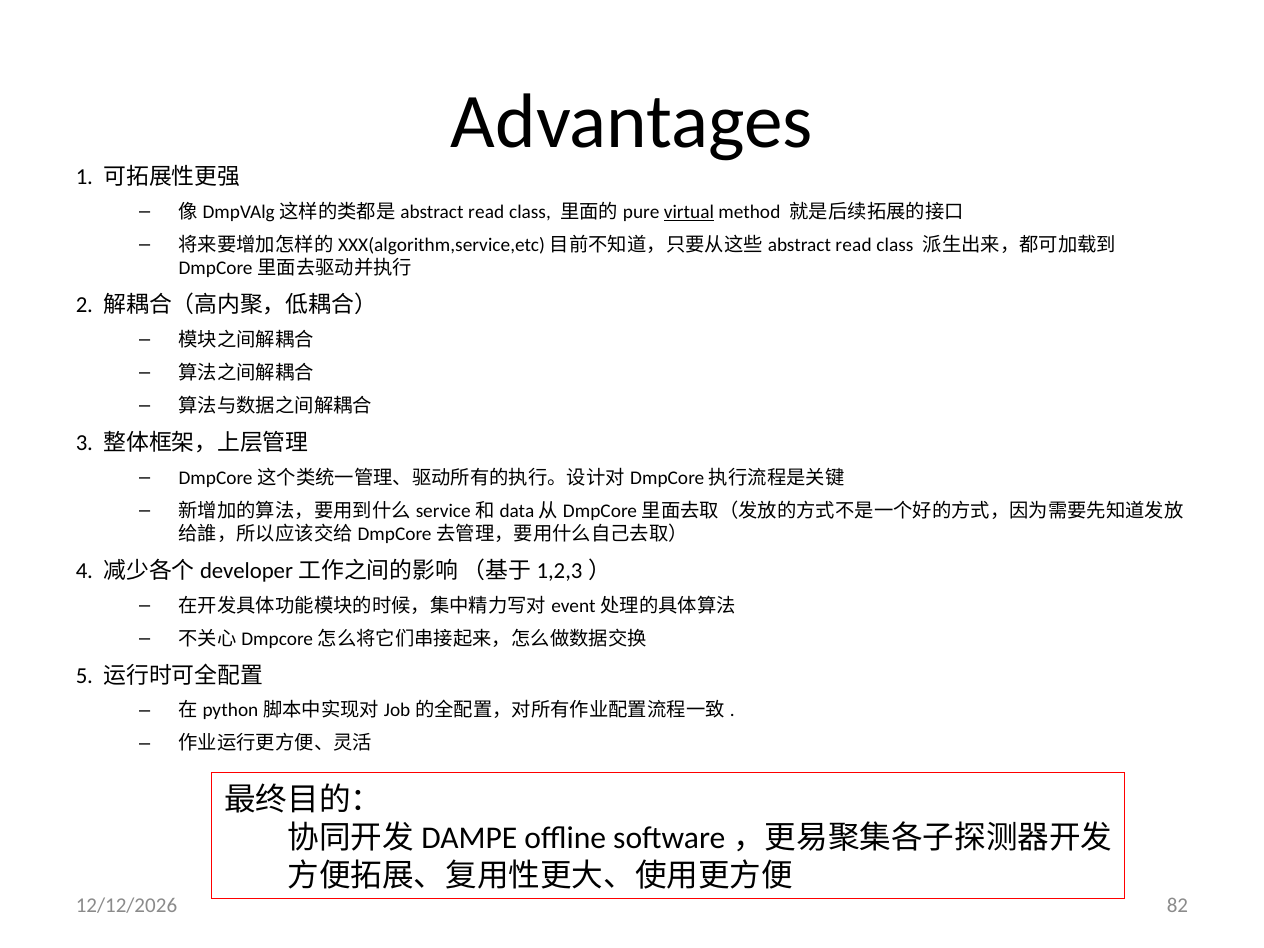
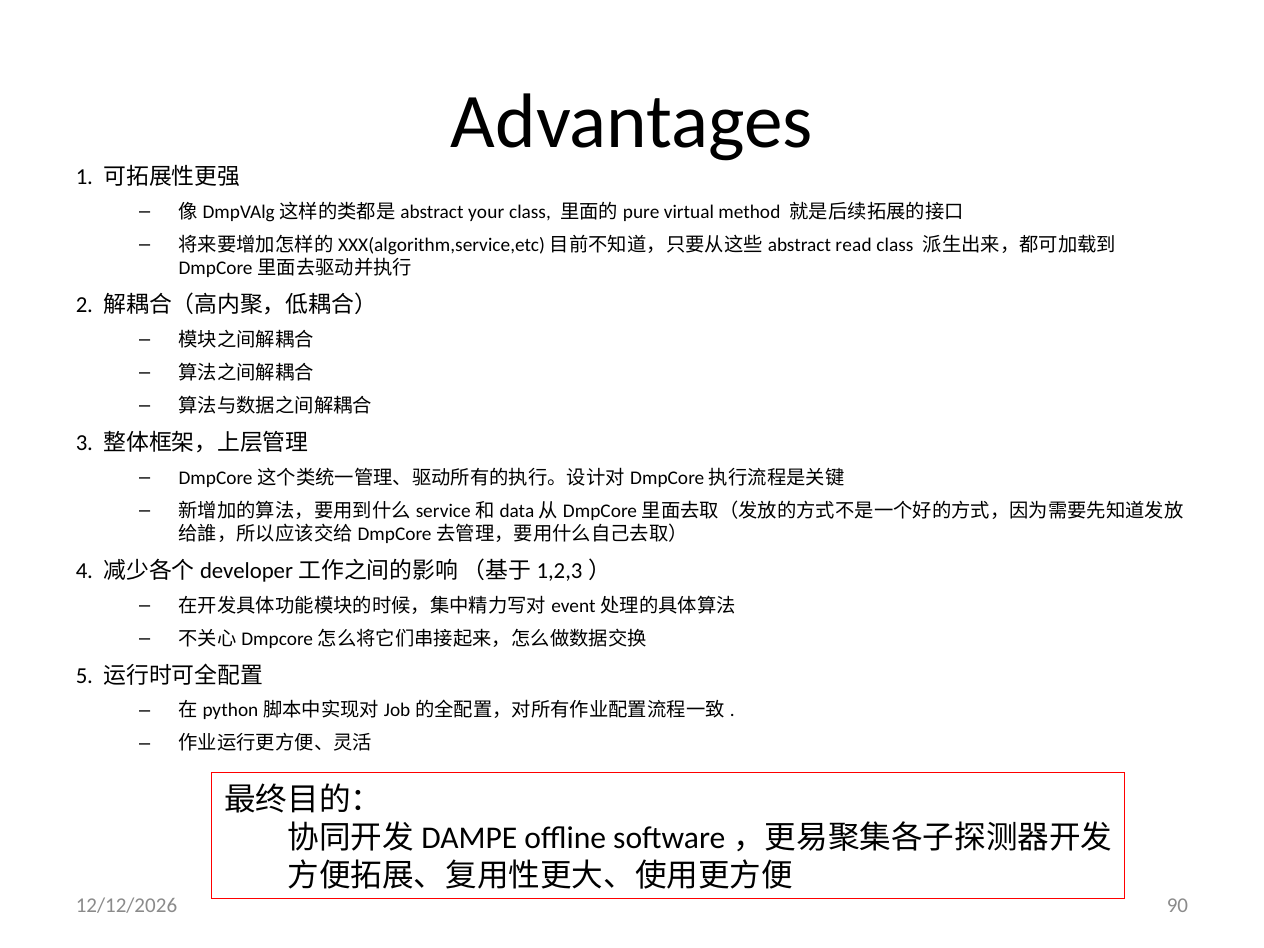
read: read -> your (486, 212)
virtual underline: present -> none (689, 212)
82: 82 -> 90 (1177, 905)
